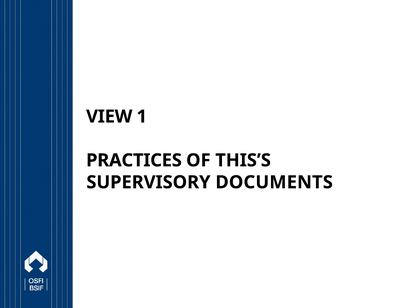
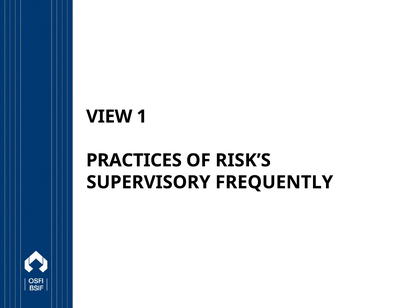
THIS’S: THIS’S -> RISK’S (243, 160)
DOCUMENTS: DOCUMENTS -> FREQUENTLY (274, 182)
